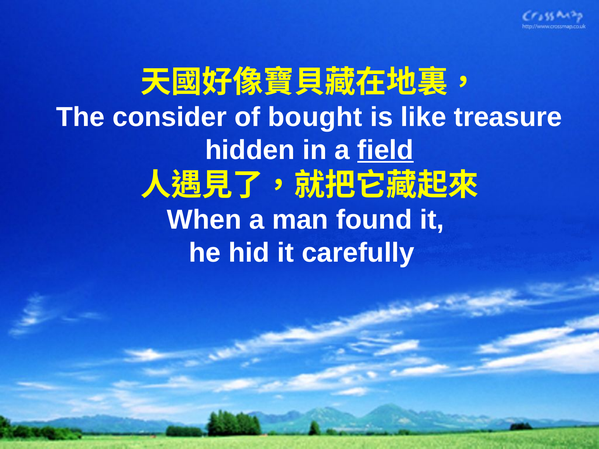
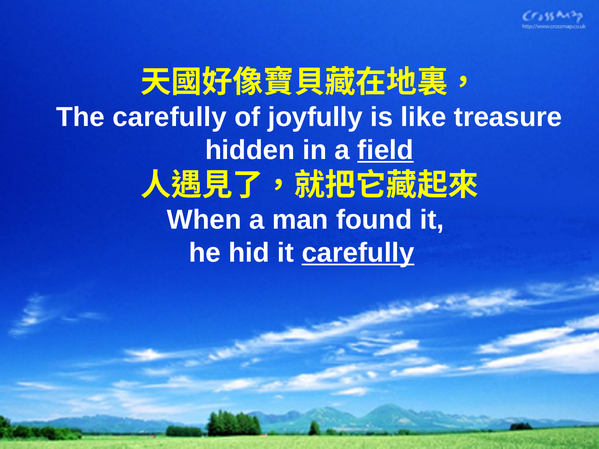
The consider: consider -> carefully (170, 117)
bought: bought -> joyfully (315, 117)
carefully underline: none -> present (358, 253)
